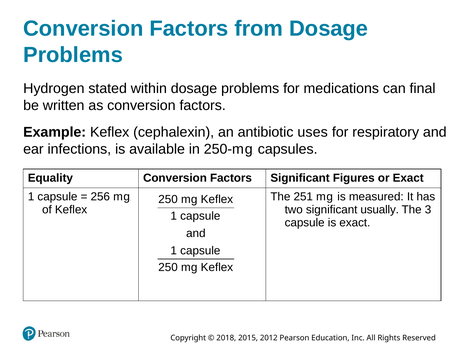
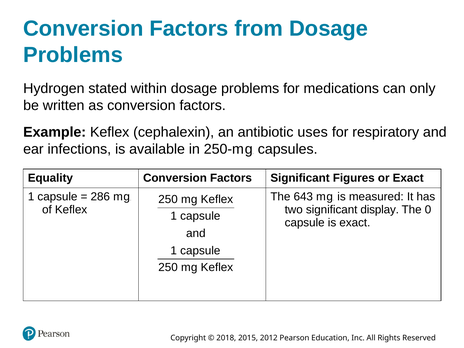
final: final -> only (423, 88)
256: 256 -> 286 (100, 197)
251: 251 -> 643 (303, 197)
usually: usually -> display (380, 210)
3: 3 -> 0 (428, 210)
